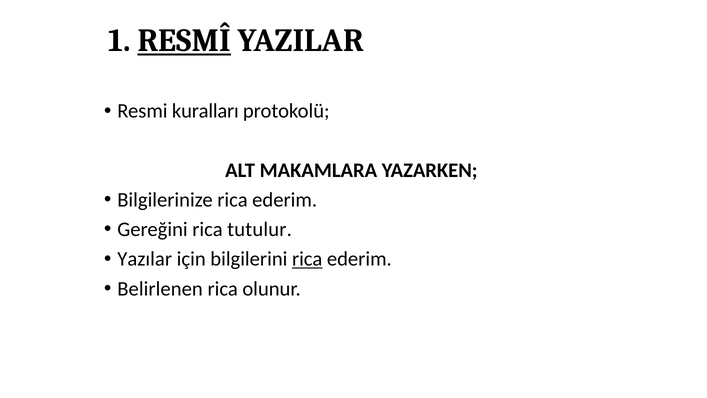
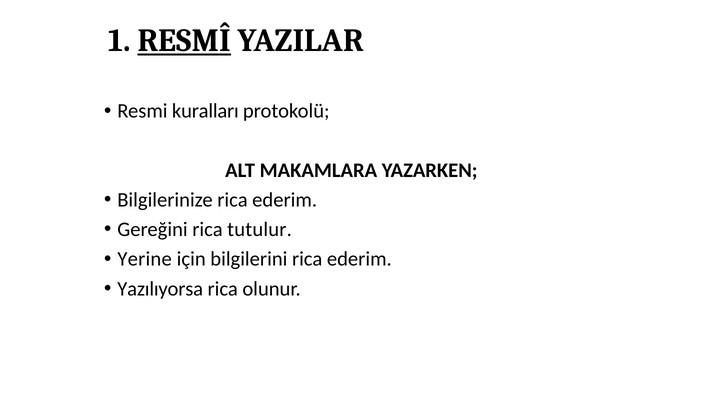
Yazılar: Yazılar -> Yerine (145, 259)
rica underline: present -> none (307, 259)
Belirlenen: Belirlenen -> Yazılıyorsa (160, 289)
